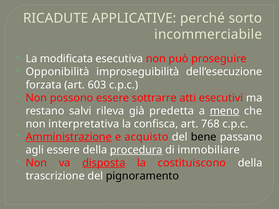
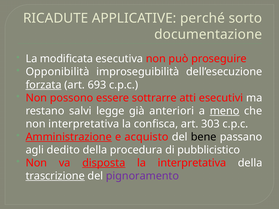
incommerciabile: incommerciabile -> documentazione (208, 34)
forzata underline: none -> present (44, 85)
603: 603 -> 693 (97, 85)
rileva: rileva -> legge (110, 111)
predetta: predetta -> anteriori (172, 111)
768: 768 -> 303 (210, 124)
agli essere: essere -> dedito (63, 150)
procedura underline: present -> none (136, 150)
immobiliare: immobiliare -> pubblicistico (209, 150)
la costituiscono: costituiscono -> interpretativa (192, 163)
trascrizione underline: none -> present (55, 176)
pignoramento colour: black -> purple (142, 176)
